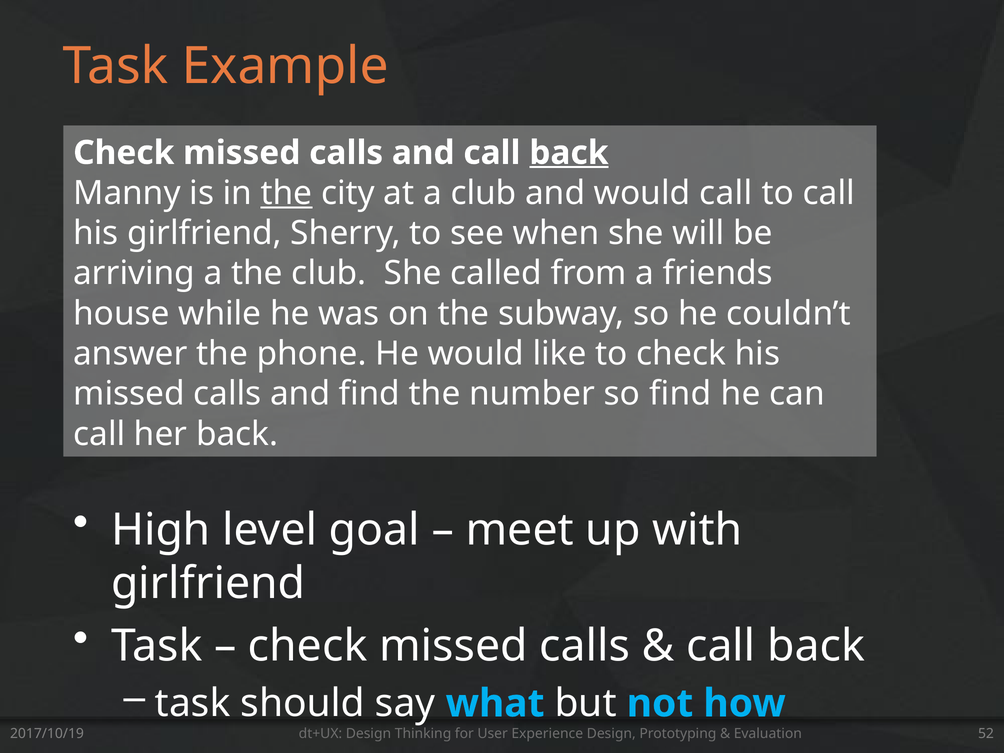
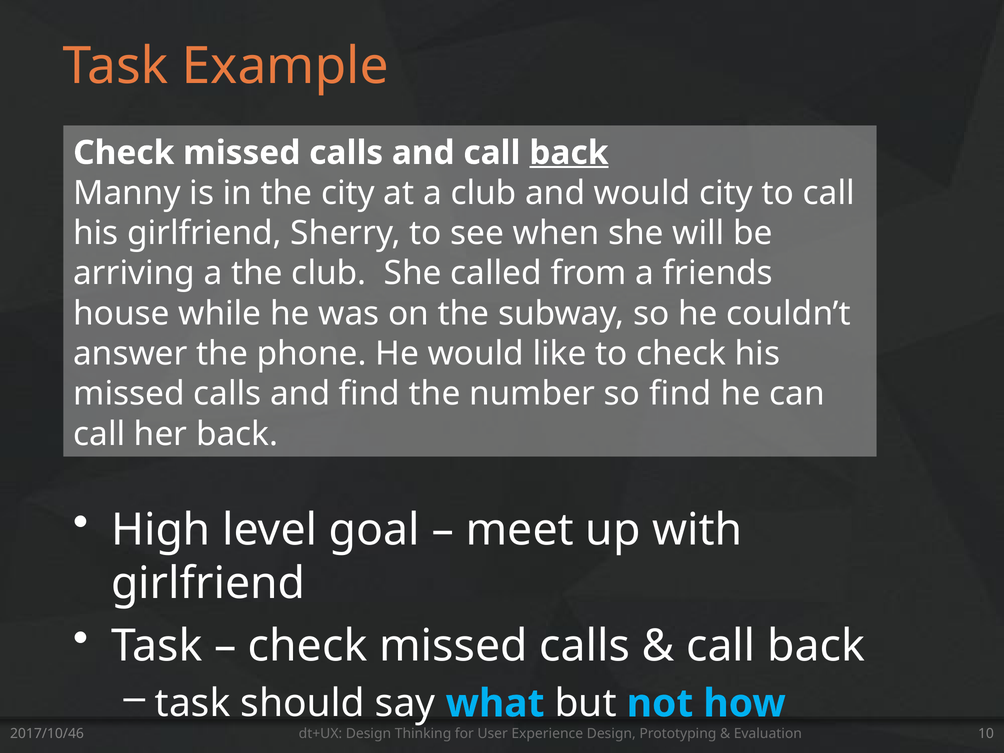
the underline: present -> none (287, 193)
would call: call -> city (726, 193)
2017/10/19: 2017/10/19 -> 2017/10/46 (47, 734)
52: 52 -> 10 (986, 734)
